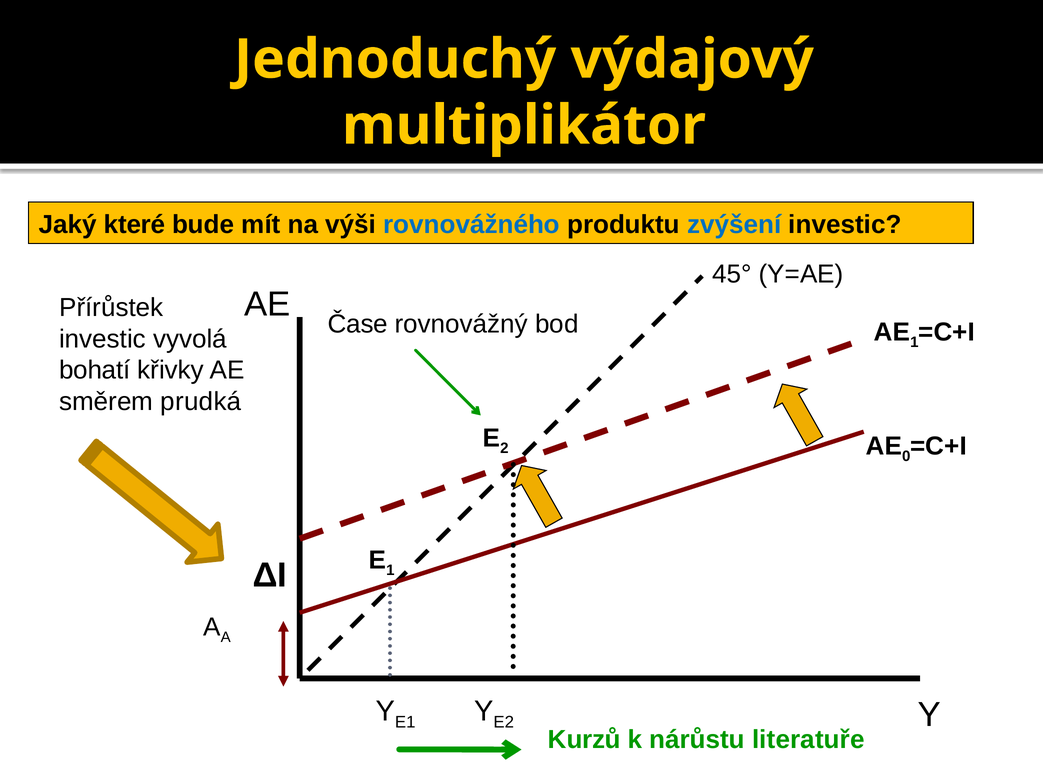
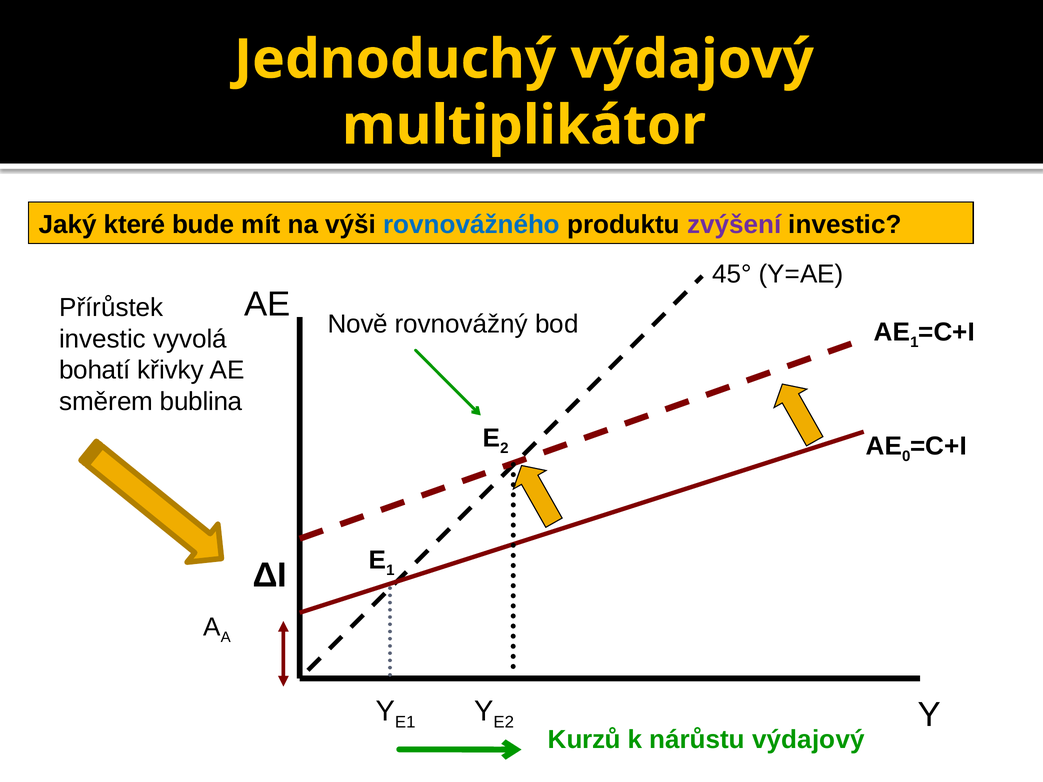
zvýšení colour: blue -> purple (734, 225)
Čase: Čase -> Nově (358, 324)
prudká: prudká -> bublina (201, 402)
nárůstu literatuře: literatuře -> výdajový (808, 740)
